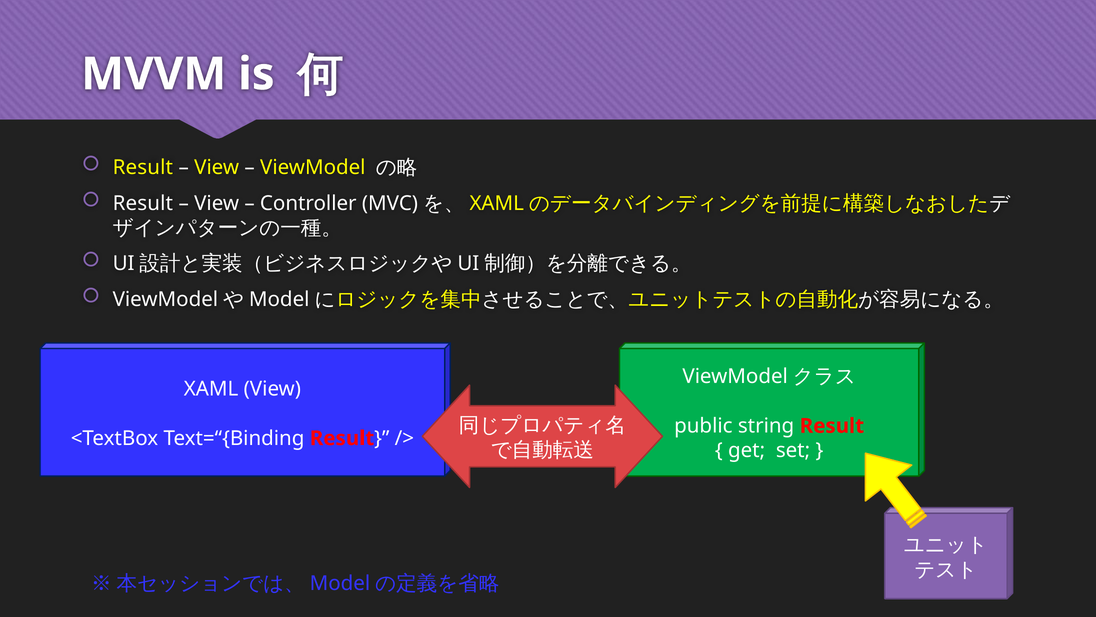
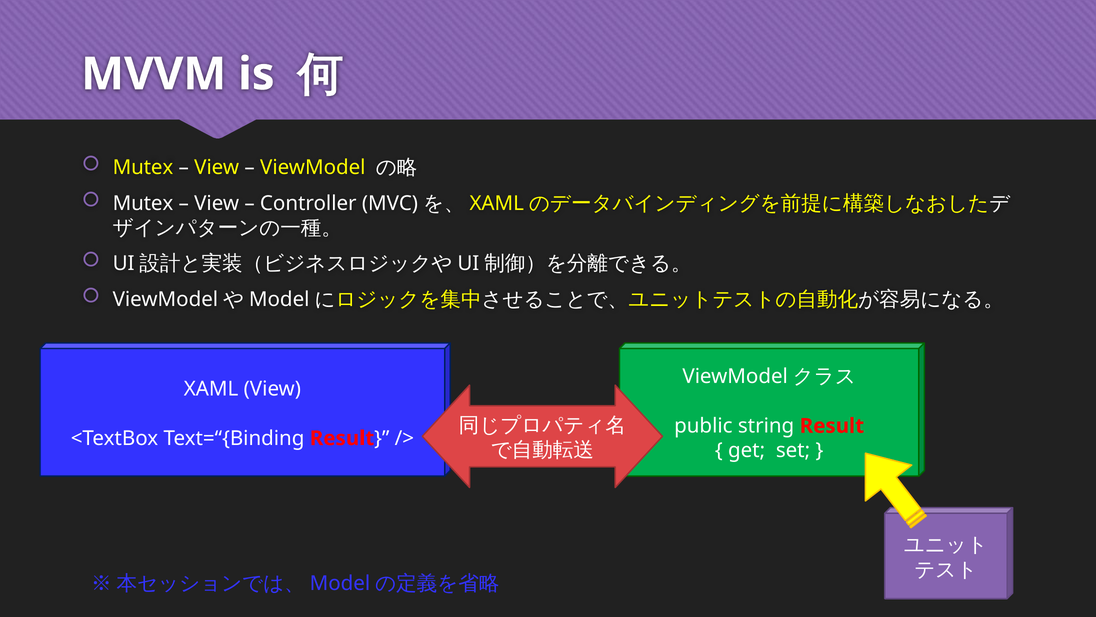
Result: Result -> Mutex (143, 167)
Result: Result -> Mutex (143, 203)
